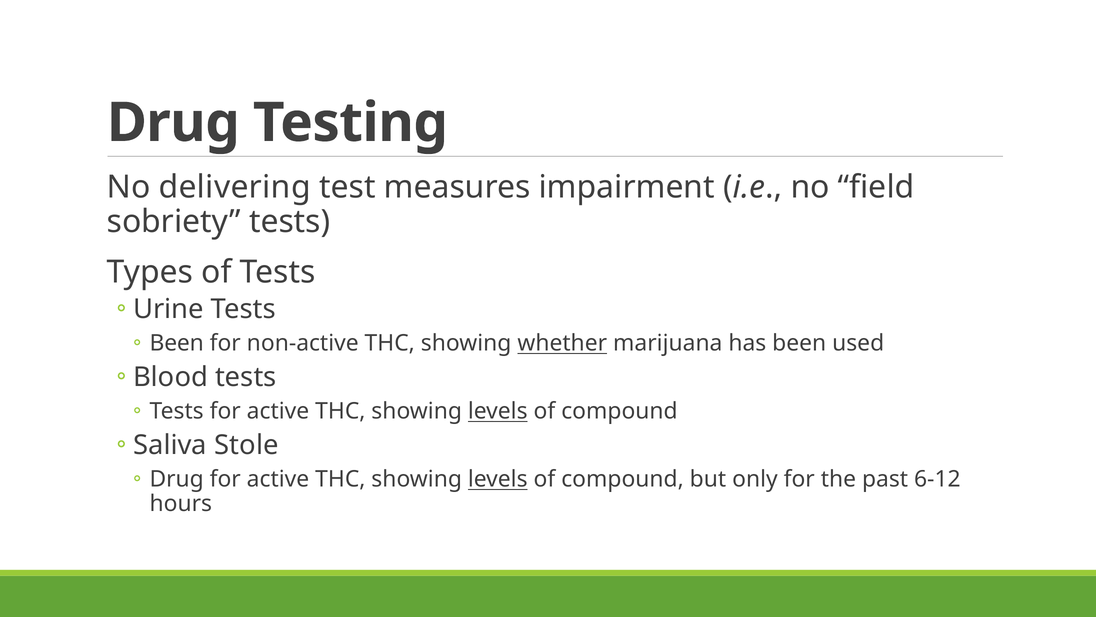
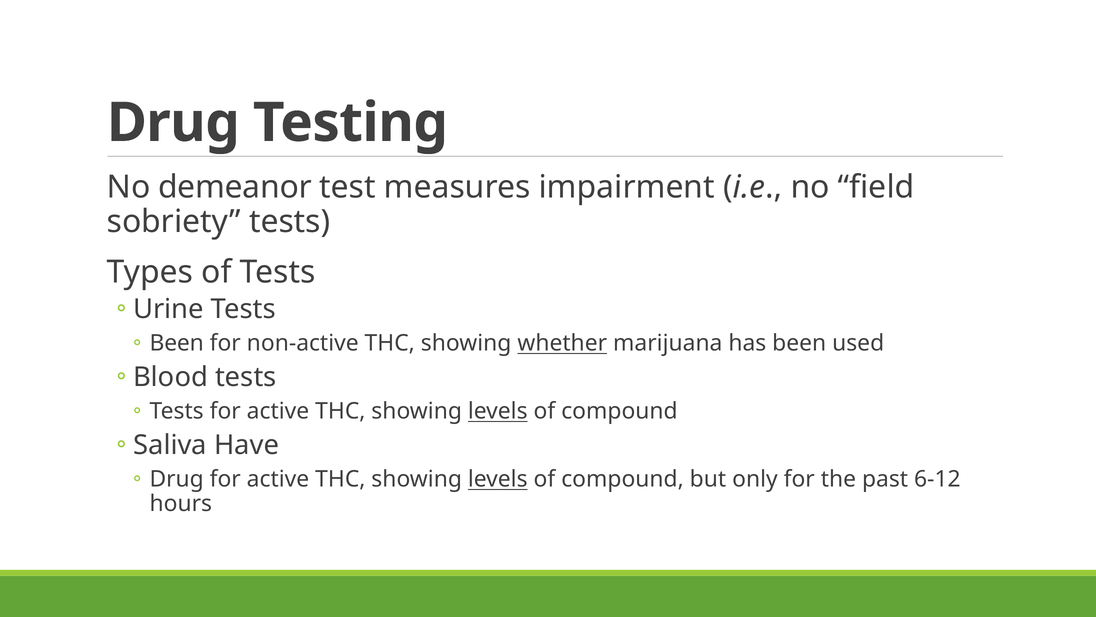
delivering: delivering -> demeanor (235, 187)
Stole: Stole -> Have (247, 445)
